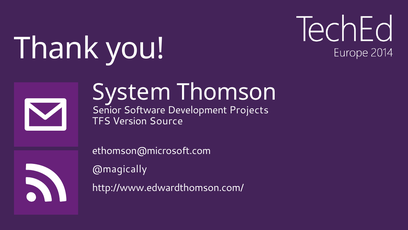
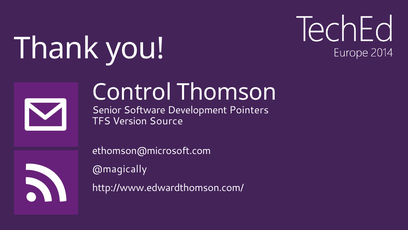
System: System -> Control (132, 92)
Projects: Projects -> Pointers (249, 110)
